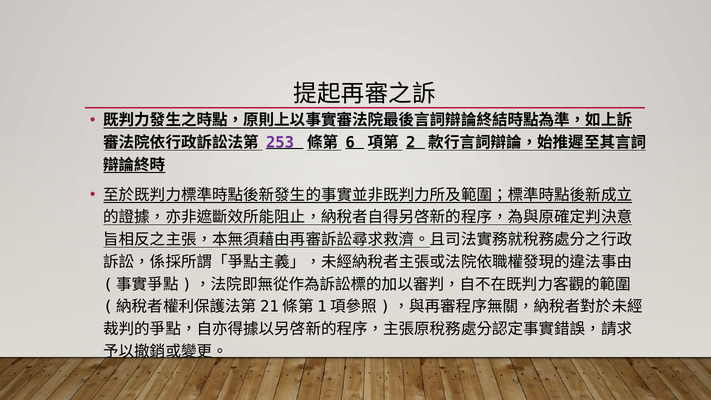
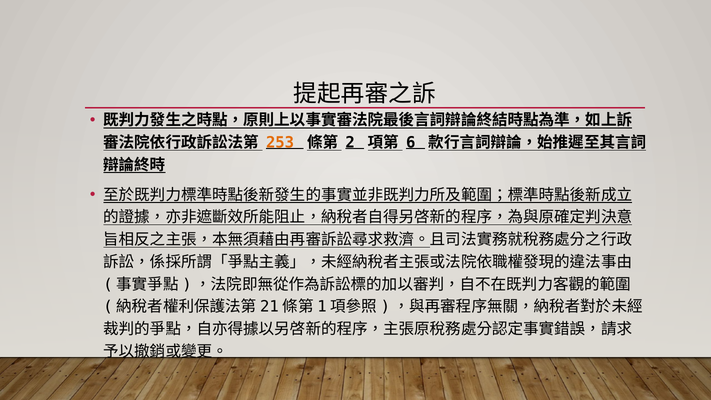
253 colour: purple -> orange (280, 143)
6: 6 -> 2 (350, 143)
2: 2 -> 6 (411, 143)
